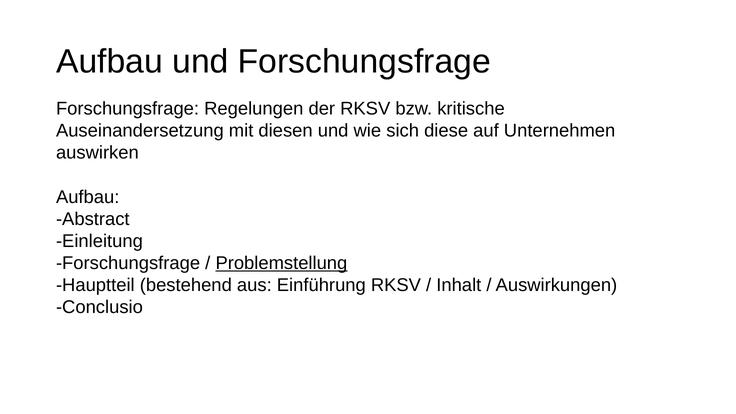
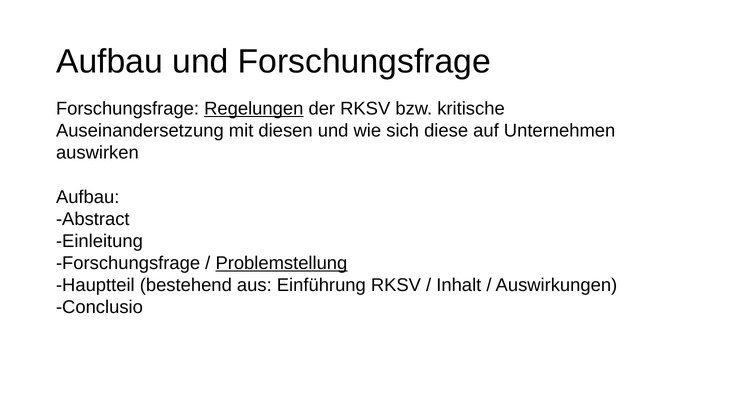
Regelungen underline: none -> present (254, 109)
